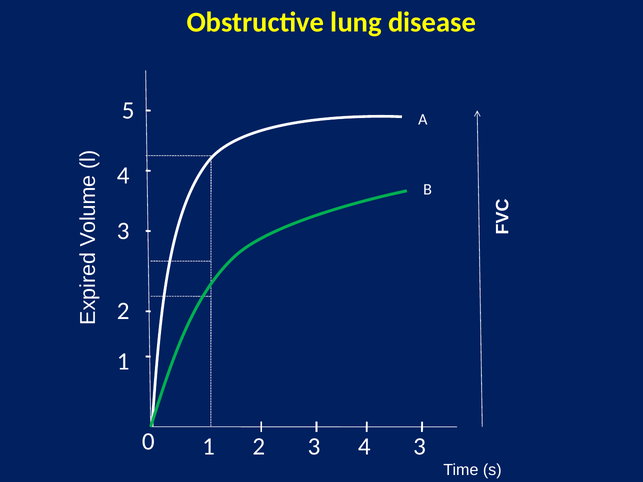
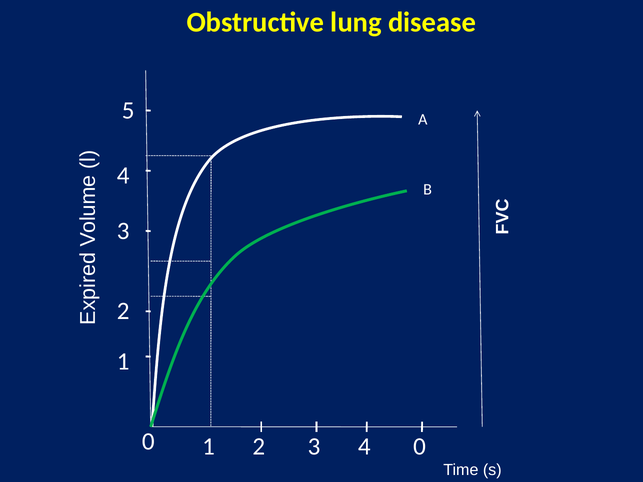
4 3: 3 -> 0 (420, 447)
